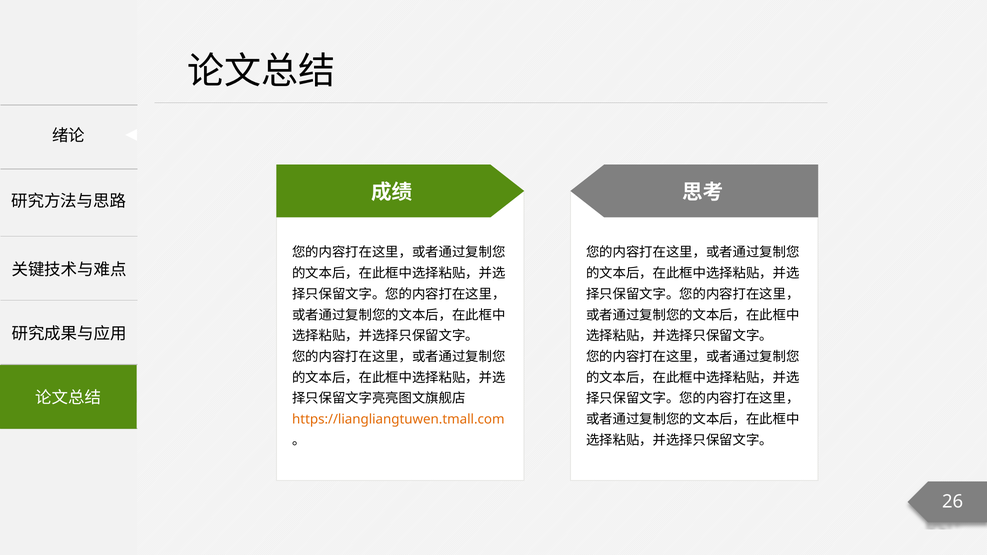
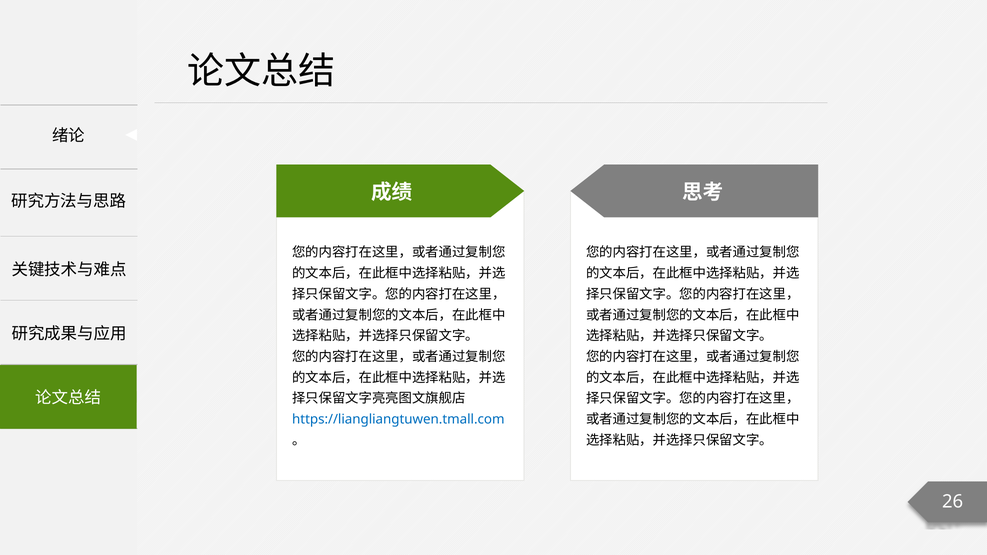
https://liangliangtuwen.tmall.com colour: orange -> blue (398, 420)
